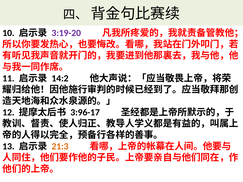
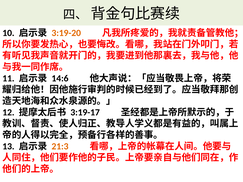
3:19-20 colour: purple -> orange (66, 33)
14:2: 14:2 -> 14:6 (60, 78)
3:96-17: 3:96-17 -> 3:19-17 (85, 112)
